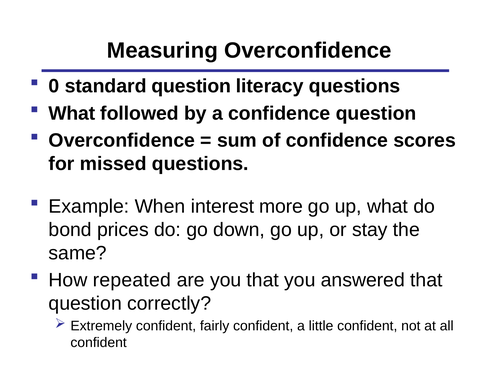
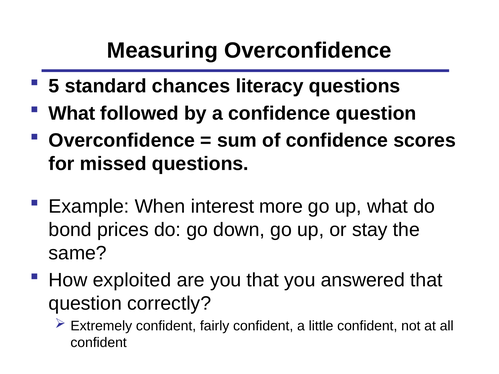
0: 0 -> 5 (54, 86)
standard question: question -> chances (191, 86)
repeated: repeated -> exploited (132, 280)
